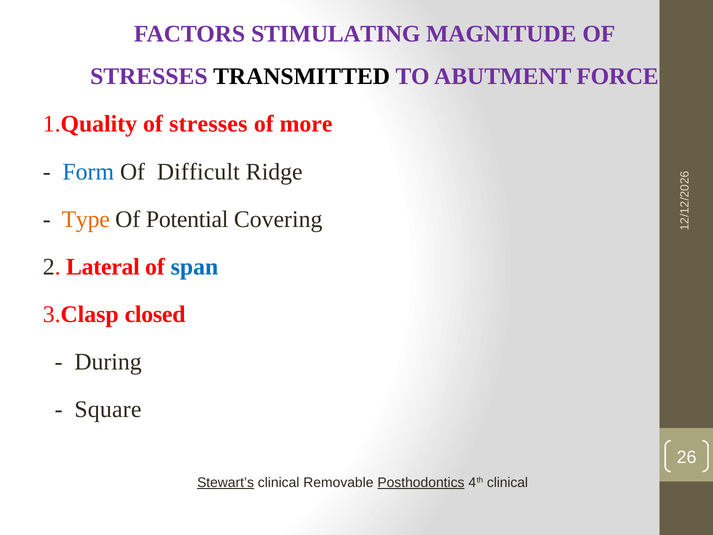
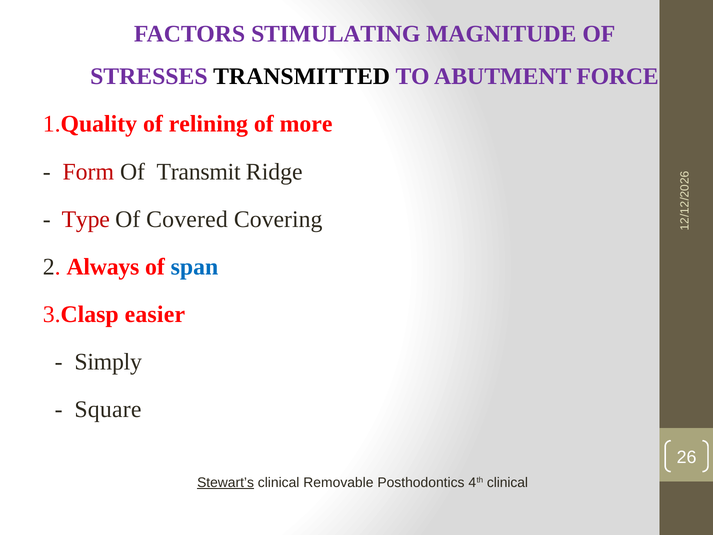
1.Quality of stresses: stresses -> relining (208, 124)
Form colour: blue -> red (88, 172)
Difficult: Difficult -> Transmit (199, 172)
Type colour: orange -> red (86, 219)
Potential: Potential -> Covered (187, 219)
Lateral: Lateral -> Always (103, 267)
closed: closed -> easier (155, 314)
During: During -> Simply (108, 362)
Posthodontics underline: present -> none (421, 482)
